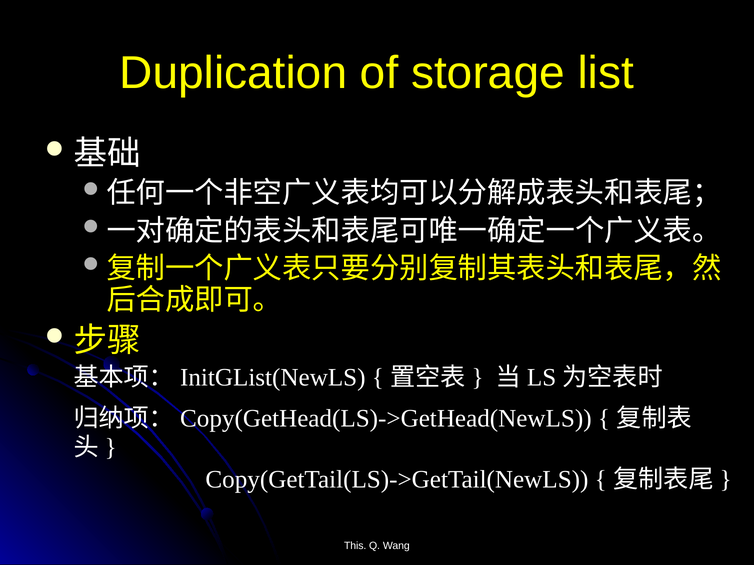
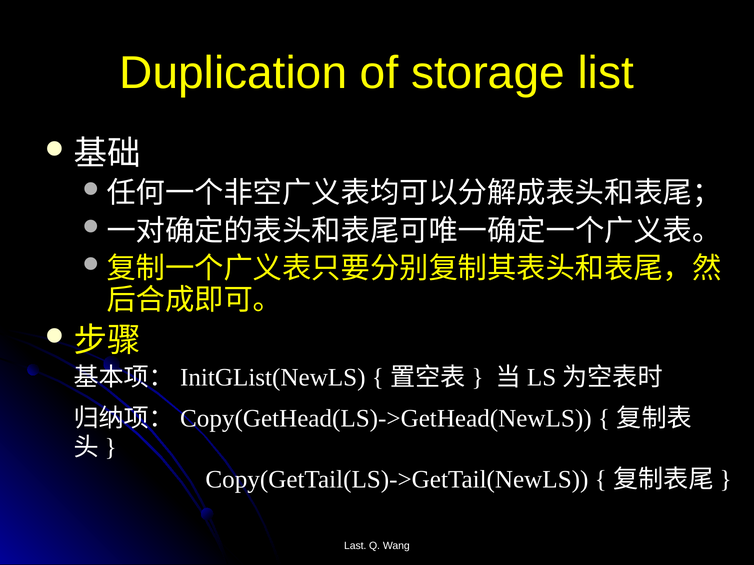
This: This -> Last (355, 546)
